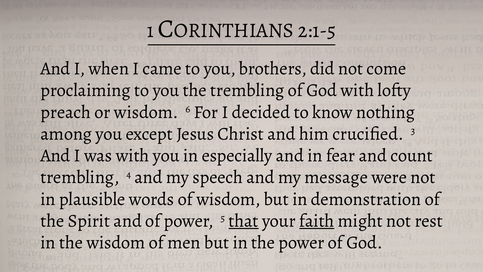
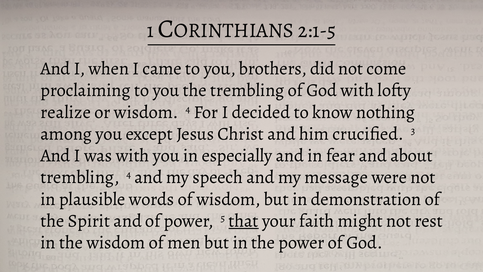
preach: preach -> realize (66, 112)
wisdom 6: 6 -> 4 (188, 109)
count: count -> about (412, 155)
faith underline: present -> none (317, 221)
